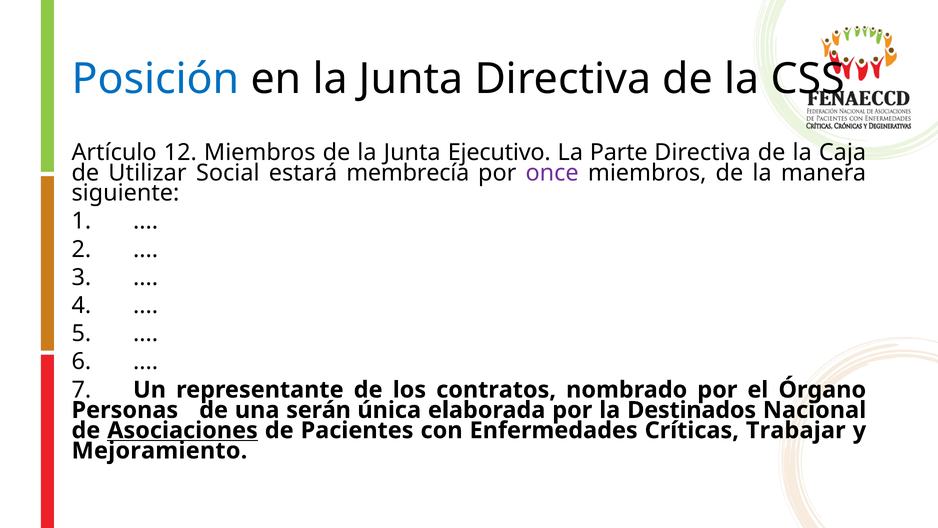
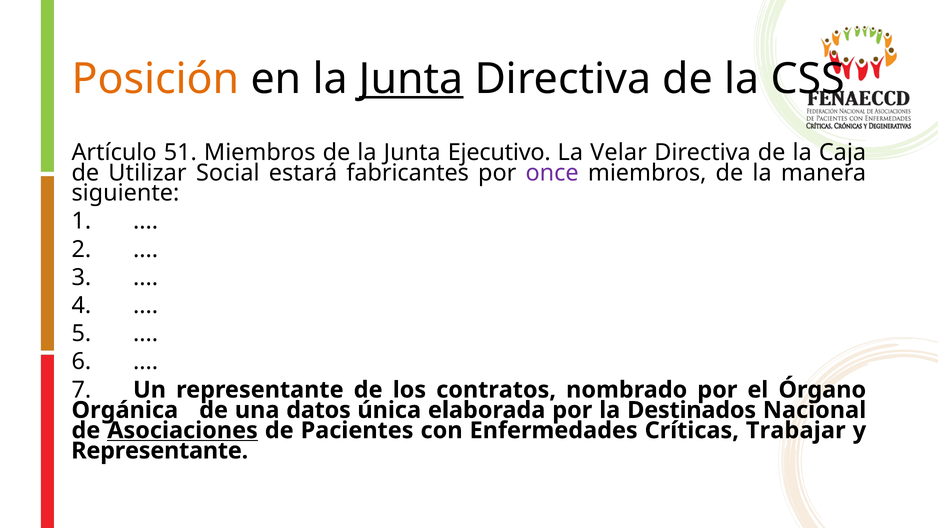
Posición colour: blue -> orange (155, 79)
Junta underline: none -> present (411, 79)
12: 12 -> 51 (180, 152)
Parte: Parte -> Velar (619, 152)
membrecía: membrecía -> fabricantes (408, 173)
Personas: Personas -> Orgánica (125, 410)
serán: serán -> datos (319, 410)
Mejoramiento: Mejoramiento -> Representante (160, 450)
